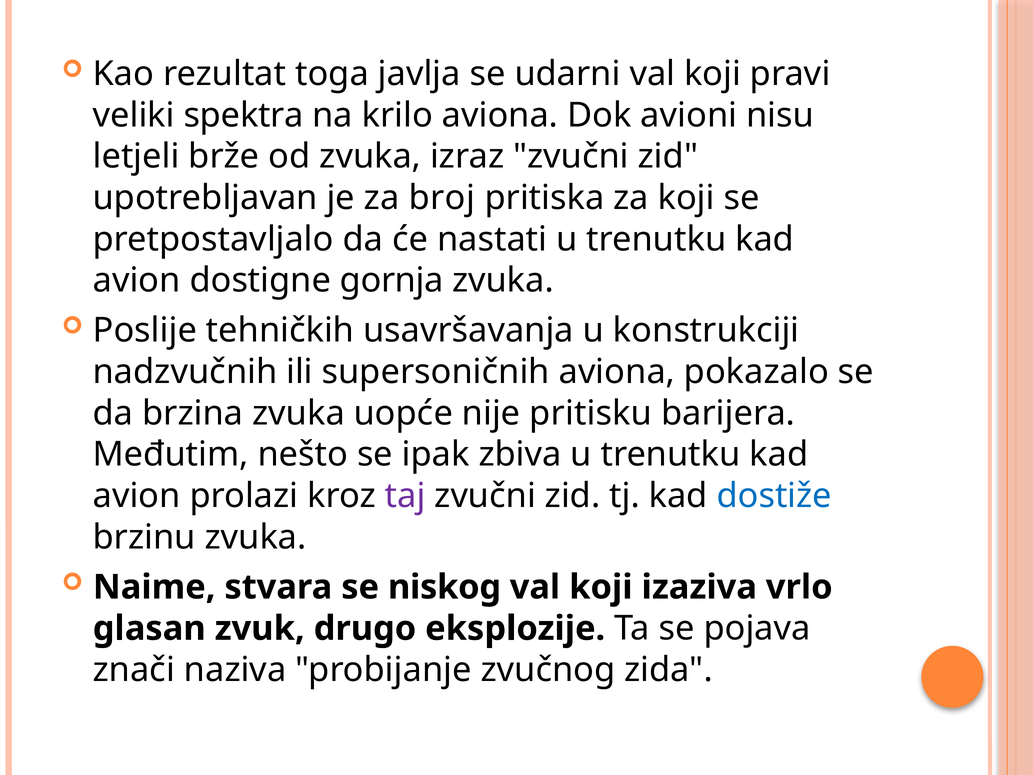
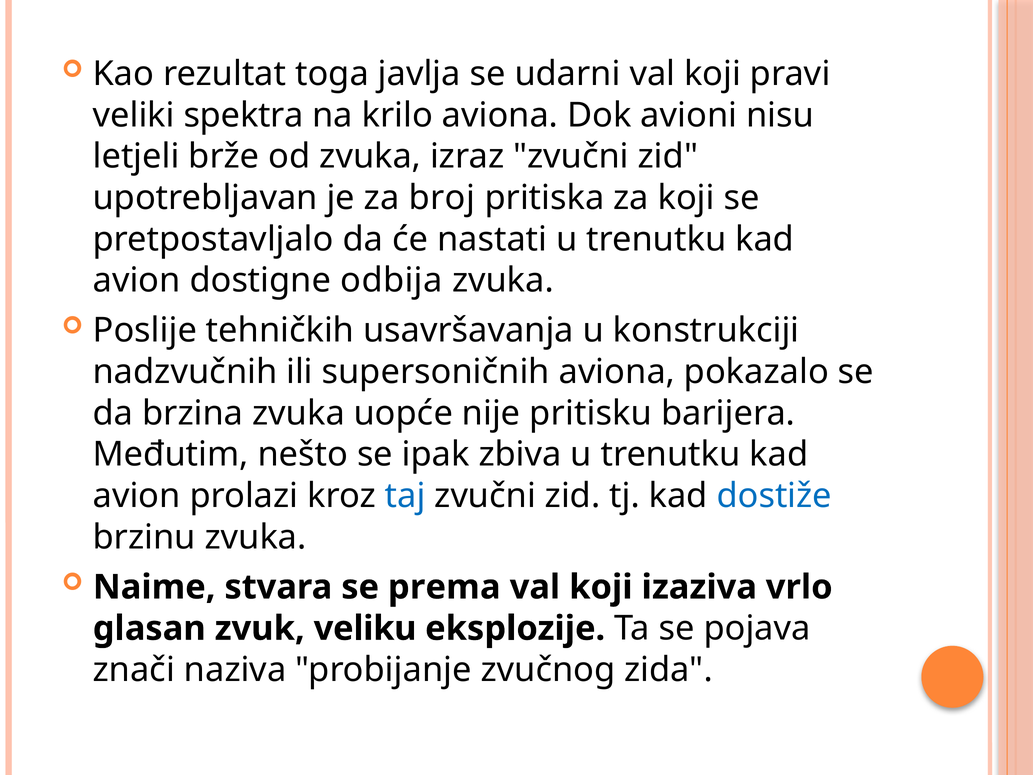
gornja: gornja -> odbija (391, 280)
taj colour: purple -> blue (405, 496)
niskog: niskog -> prema (444, 587)
drugo: drugo -> veliku (365, 628)
